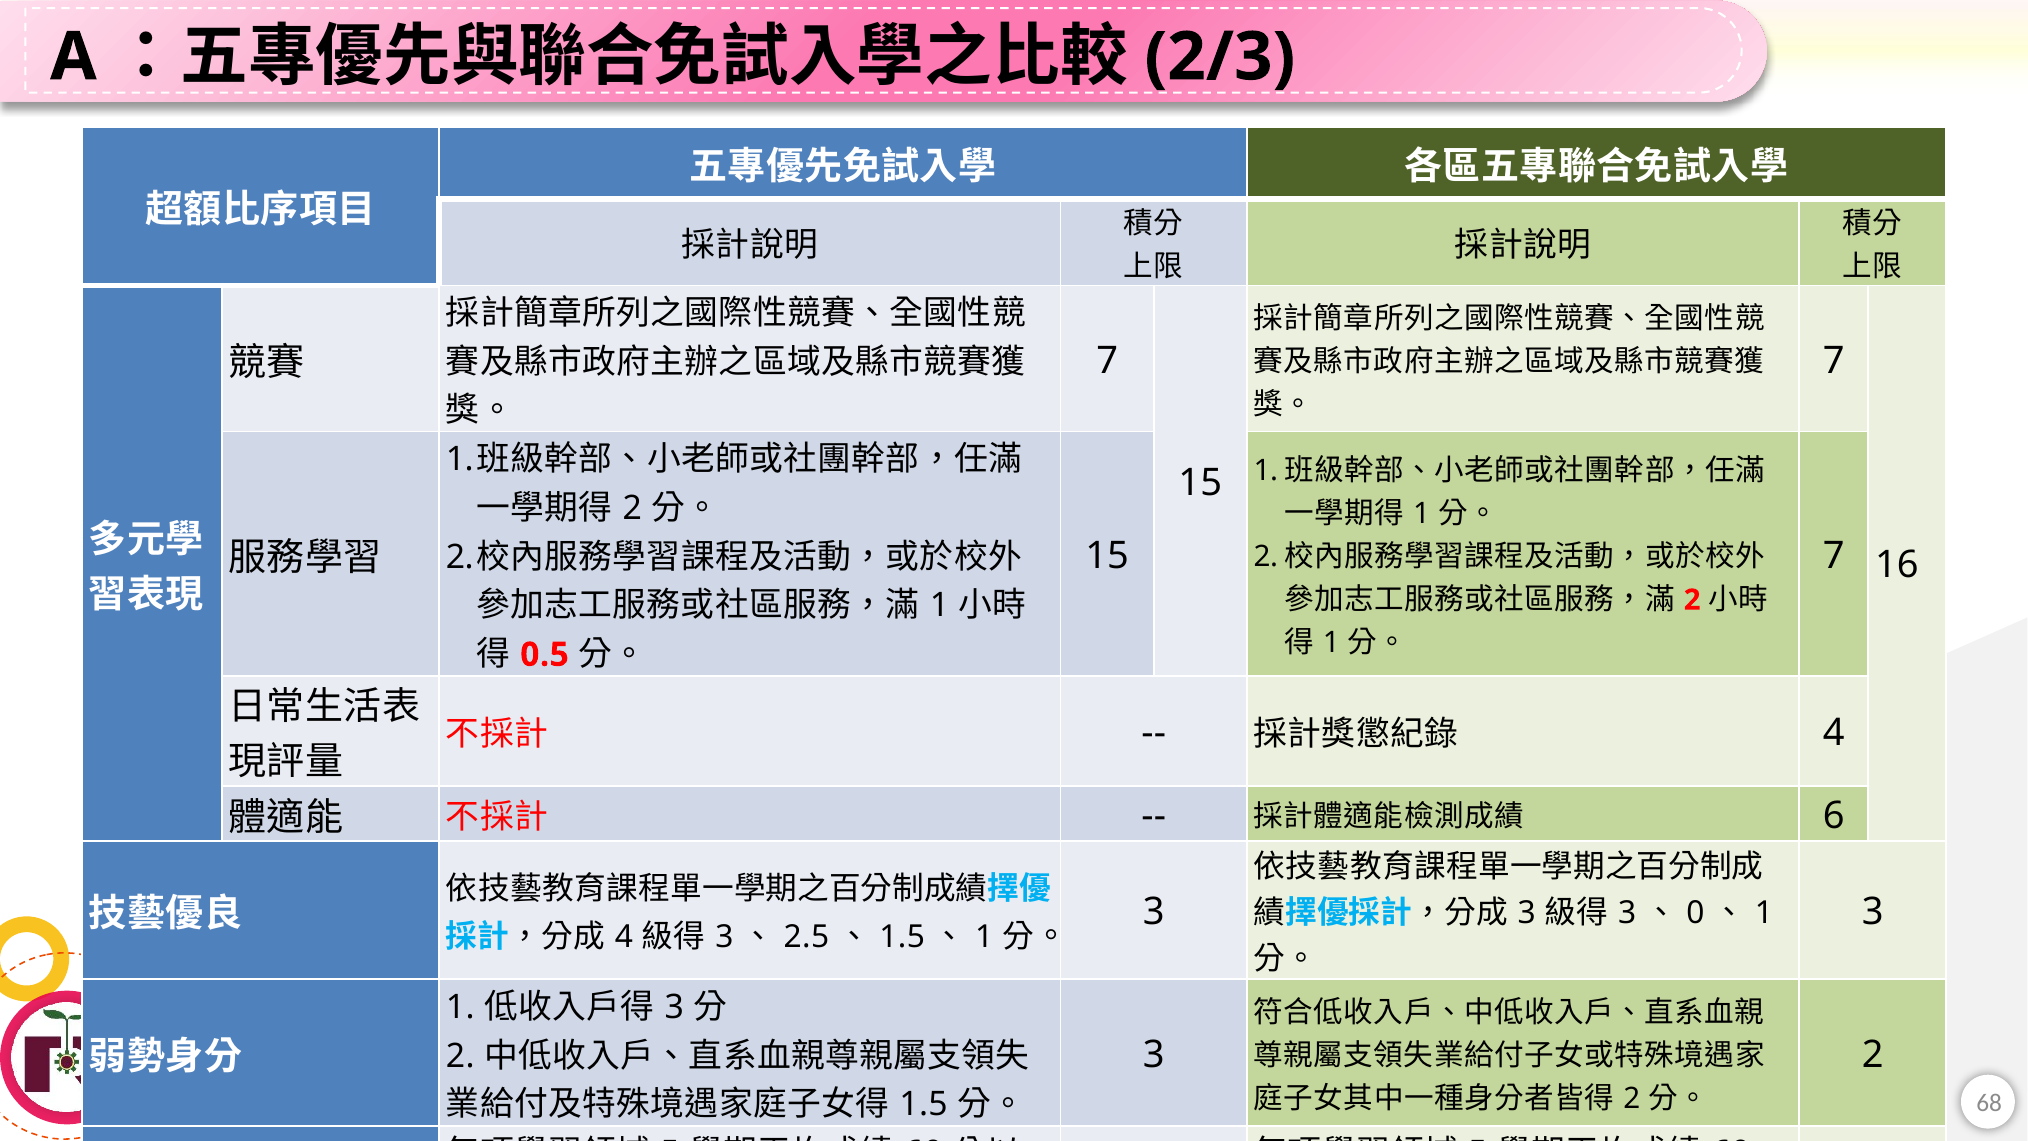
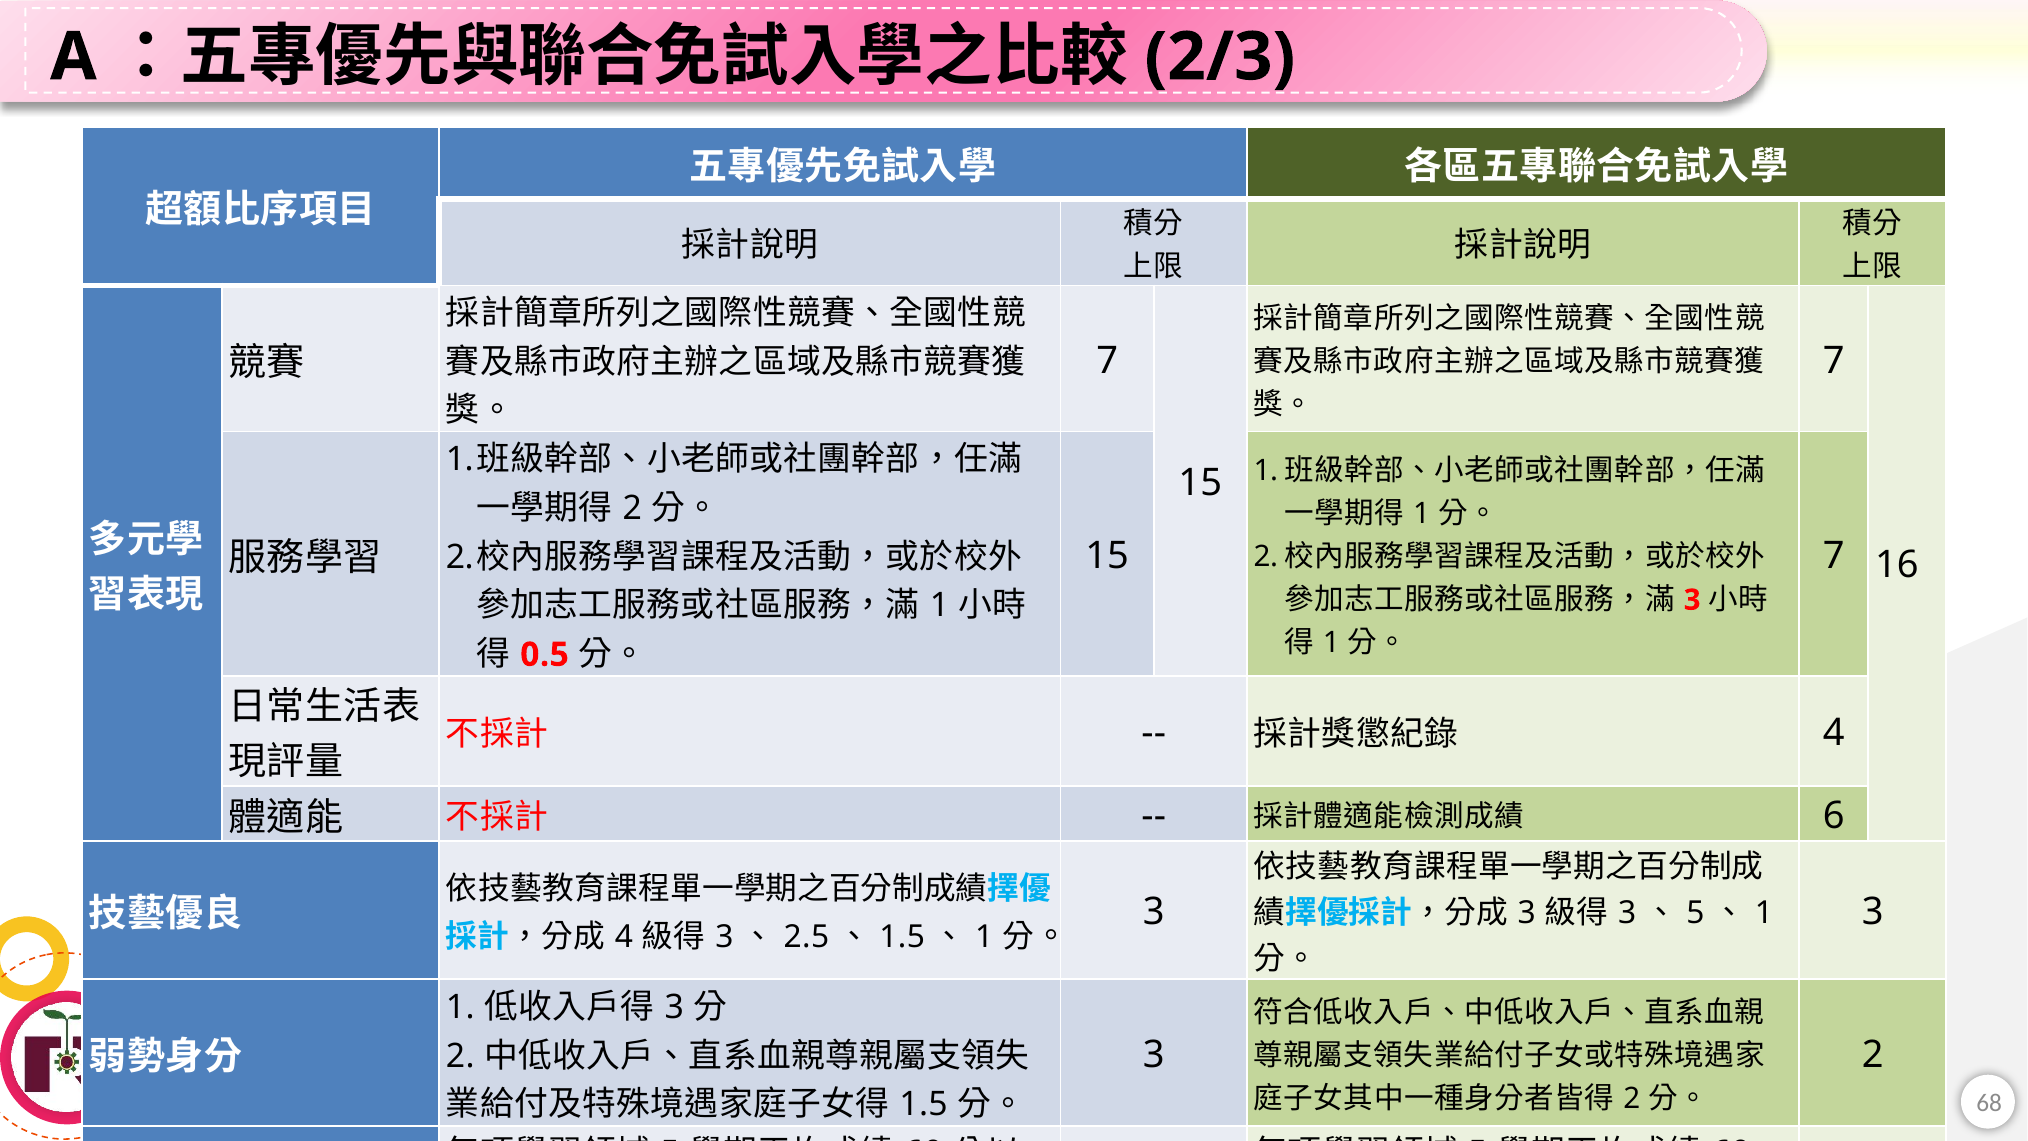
2: 2 -> 3 (1692, 600)
0: 0 -> 5 (1695, 913)
